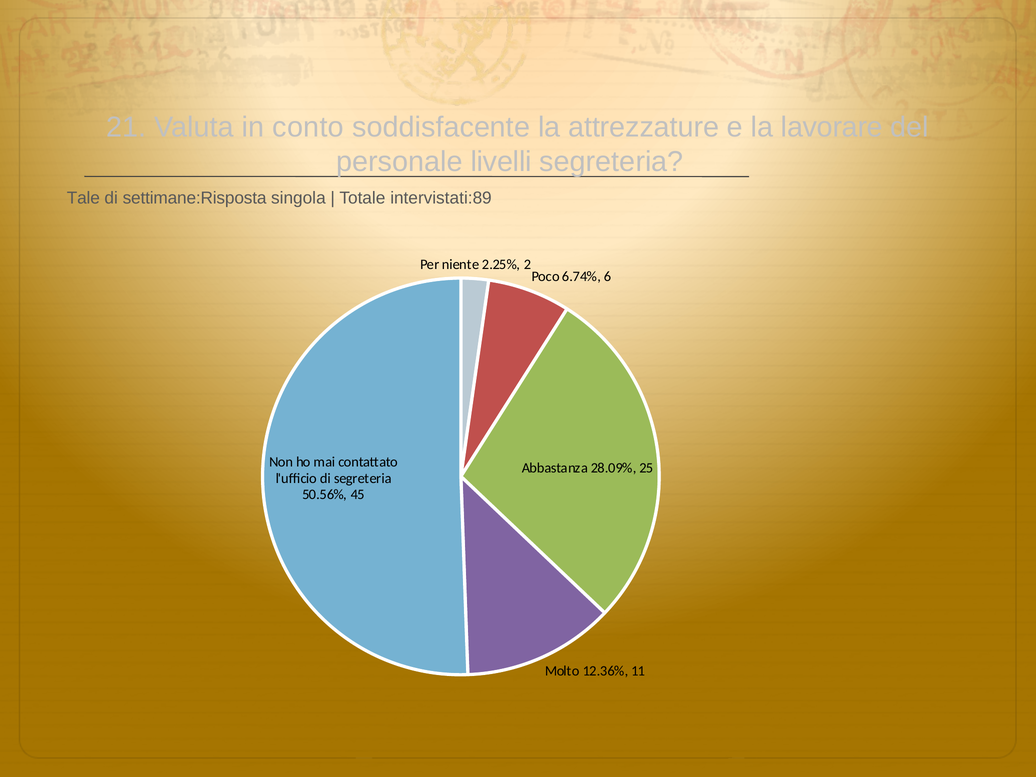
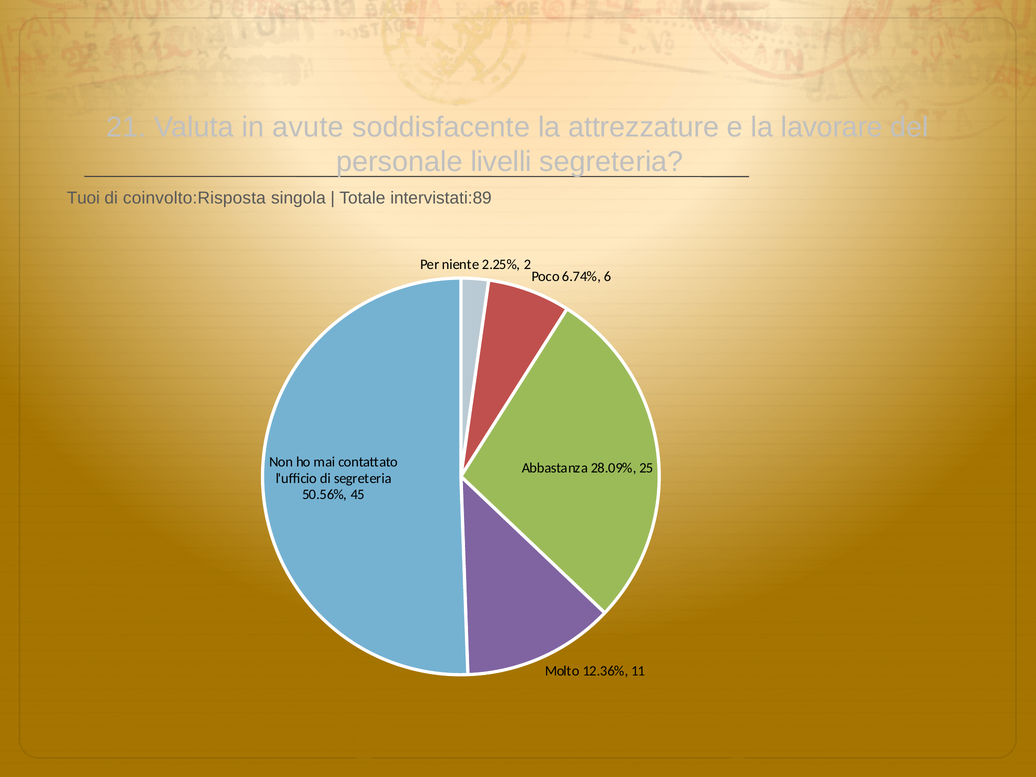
conto: conto -> avute (308, 127)
Tale: Tale -> Tuoi (83, 198)
settimane:Risposta: settimane:Risposta -> coinvolto:Risposta (194, 198)
